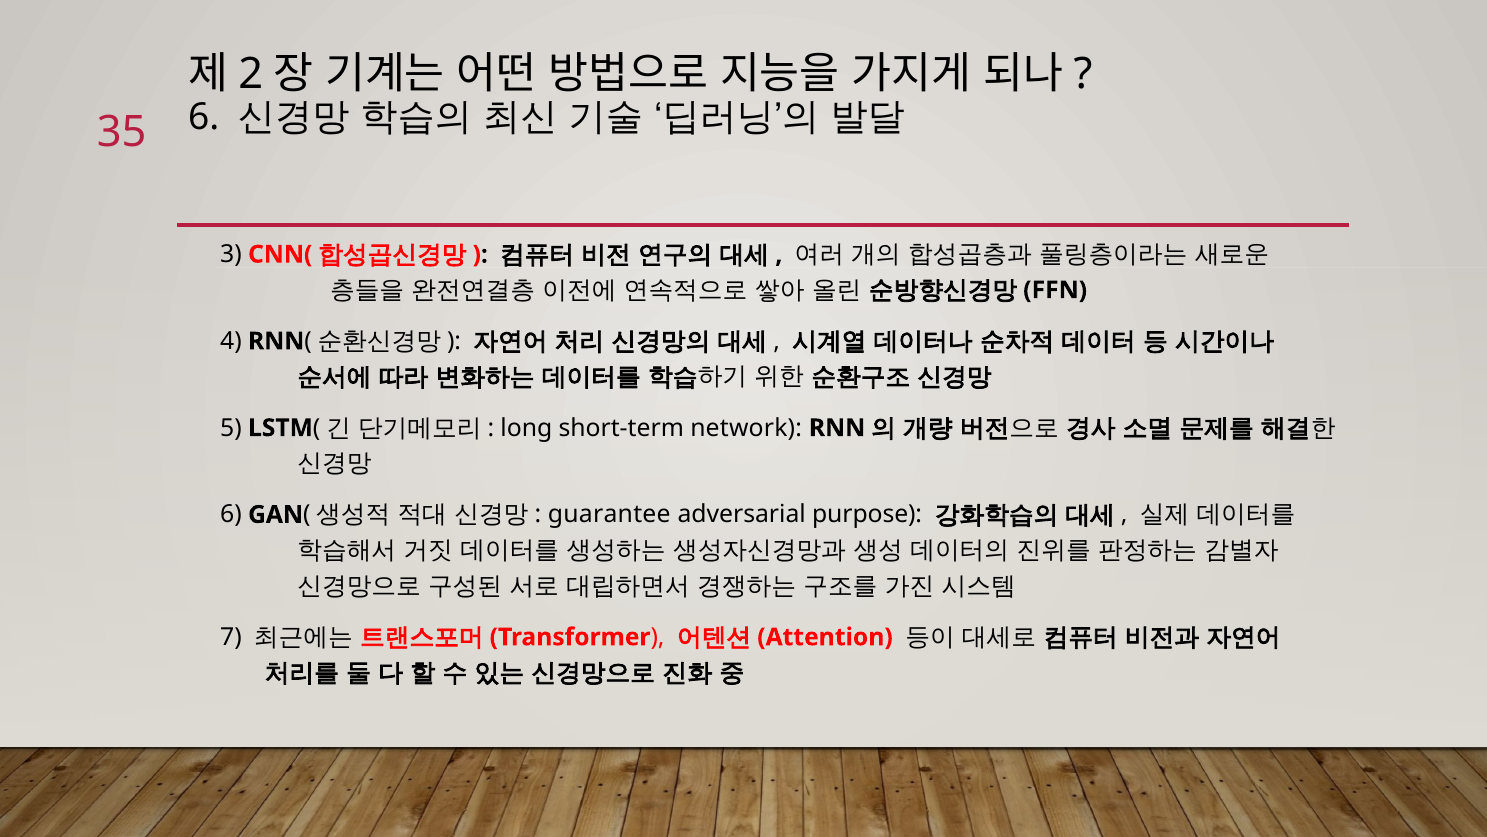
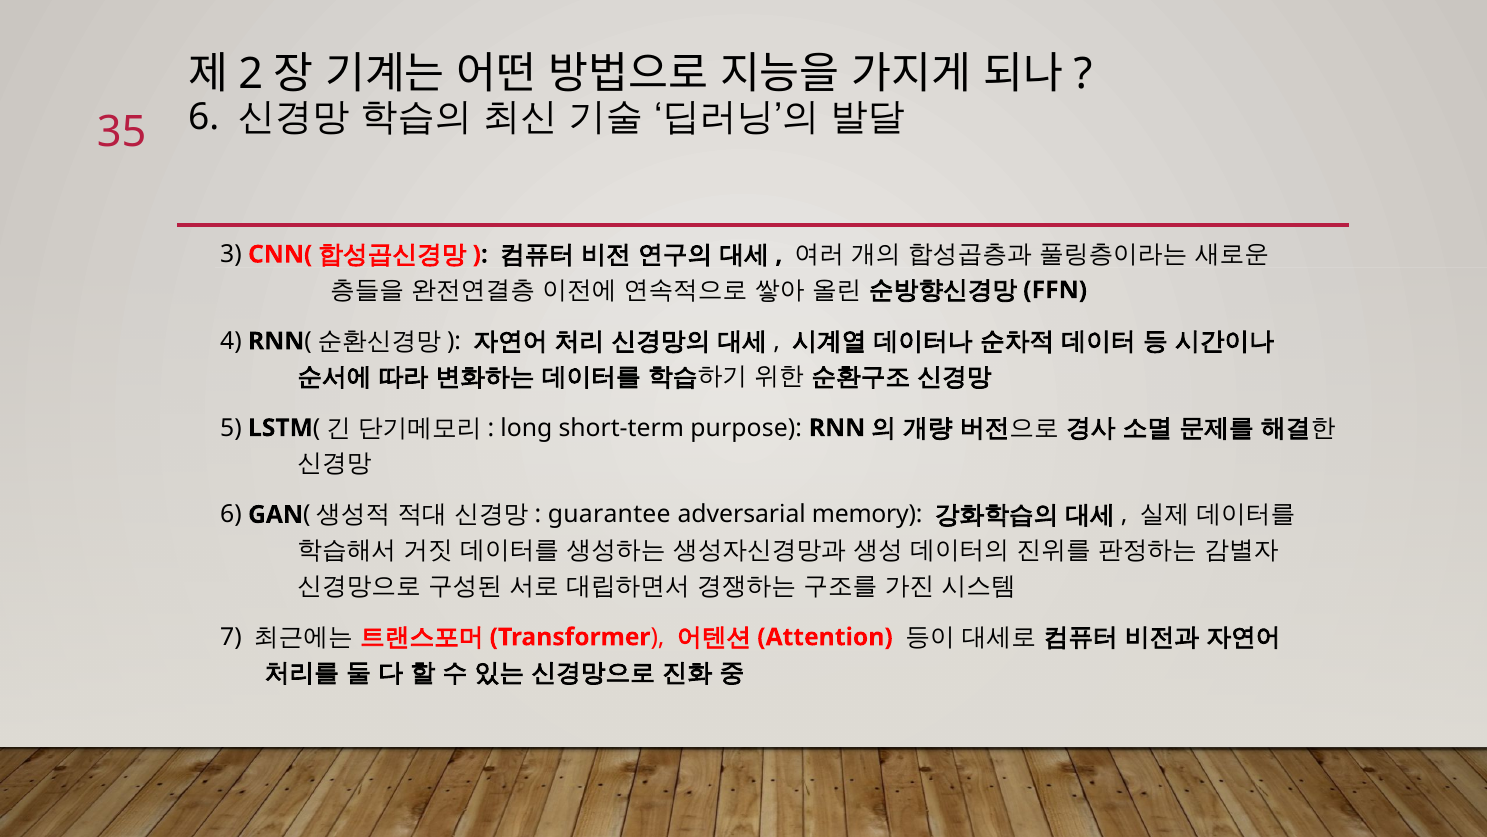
network: network -> purpose (746, 428)
purpose: purpose -> memory (867, 514)
